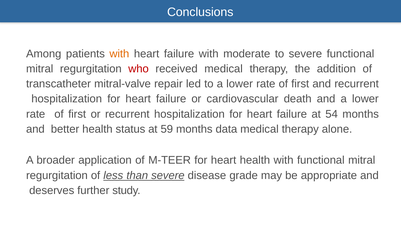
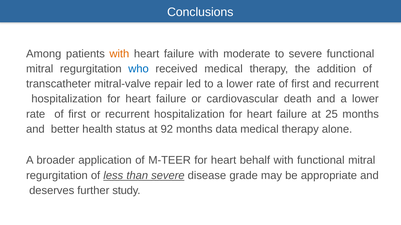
who colour: red -> blue (139, 69)
54: 54 -> 25 (332, 114)
59: 59 -> 92 (167, 129)
heart health: health -> behalf (255, 161)
